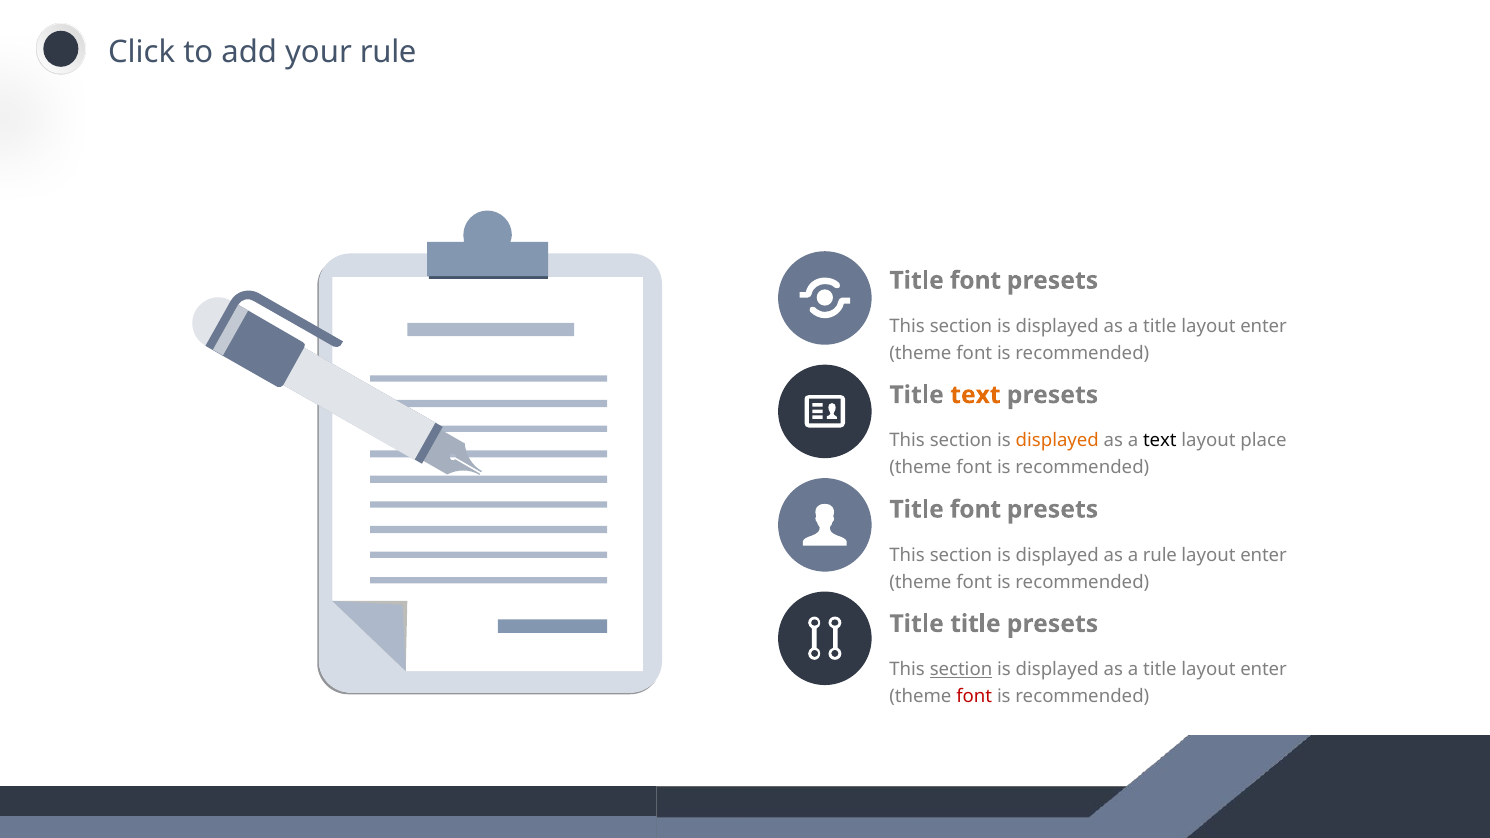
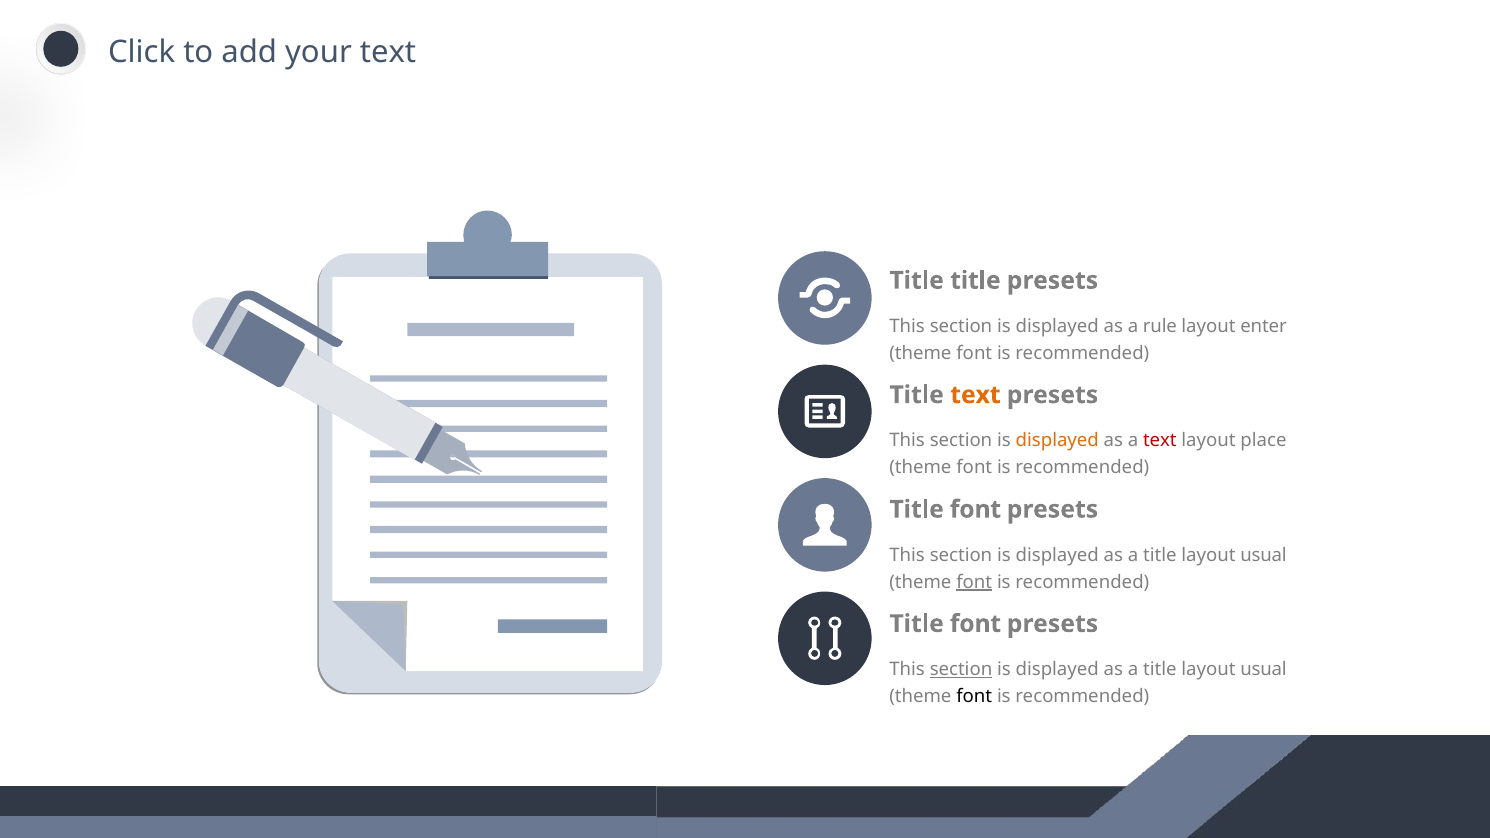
rule: rule -> text (388, 53)
font: font -> title (975, 281)
title: title -> rule (1160, 326)
text colour: black -> red (1160, 441)
rule: rule -> title (1160, 555)
enter: enter -> usual (1264, 555)
font underline: none -> present (974, 582)
title: title -> font (975, 624)
enter: enter -> usual (1264, 670)
font colour: red -> black (974, 697)
